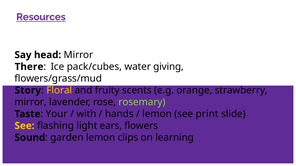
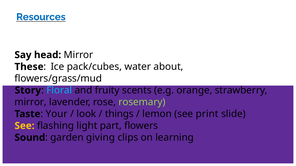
Resources colour: purple -> blue (41, 17)
There: There -> These (29, 67)
giving: giving -> about (168, 67)
Floral colour: yellow -> light blue (59, 91)
with: with -> look (86, 114)
hands: hands -> things (119, 114)
ears: ears -> part (111, 126)
garden lemon: lemon -> giving (101, 138)
